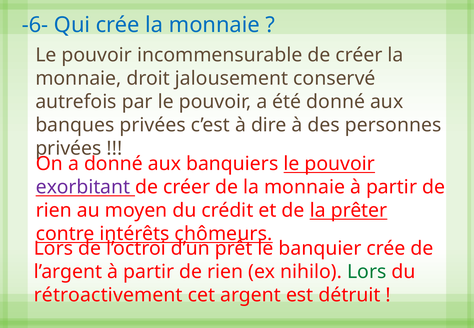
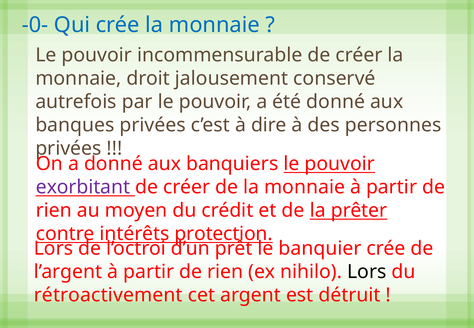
-6-: -6- -> -0- (35, 25)
chômeurs: chômeurs -> protection (224, 234)
Lors colour: green -> black (367, 272)
